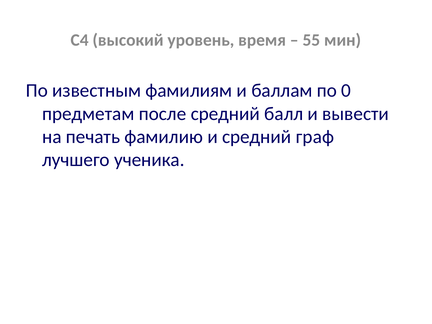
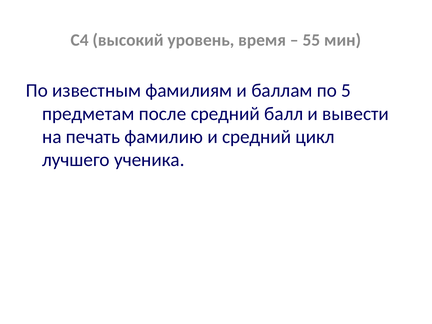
0: 0 -> 5 (346, 91)
граф: граф -> цикл (315, 137)
